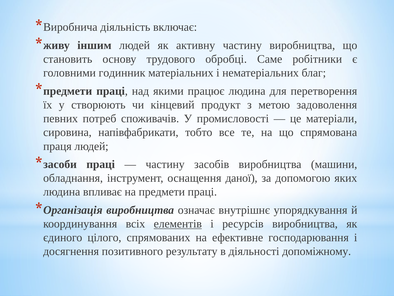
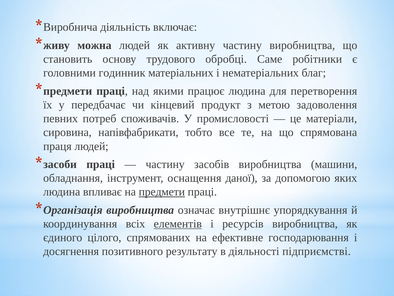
іншим: іншим -> можна (94, 45)
створюють: створюють -> передбачає (98, 105)
предмети underline: none -> present (162, 192)
допоміжному: допоміжному -> підприємстві (317, 251)
